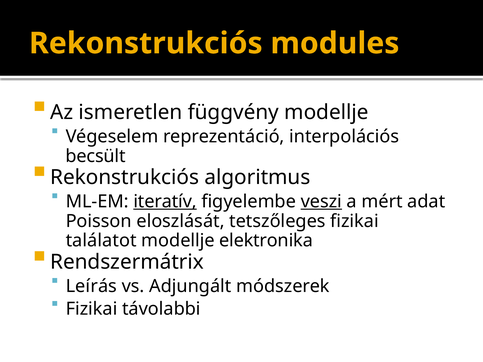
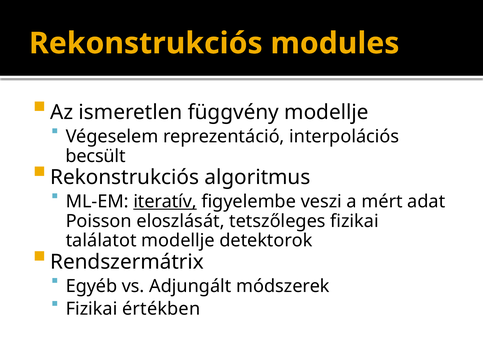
veszi underline: present -> none (321, 202)
elektronika: elektronika -> detektorok (266, 241)
Leírás: Leírás -> Egyéb (91, 286)
távolabbi: távolabbi -> értékben (161, 309)
